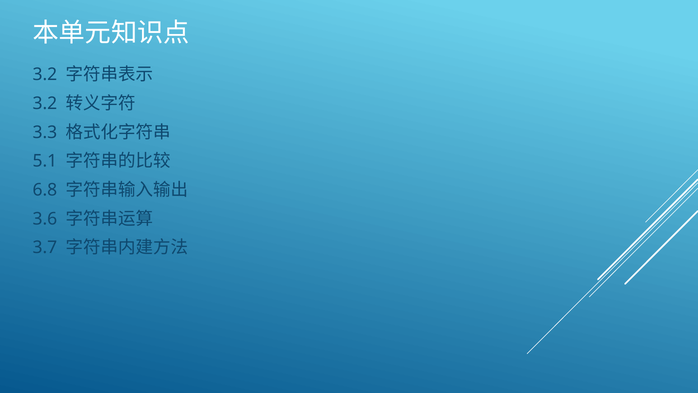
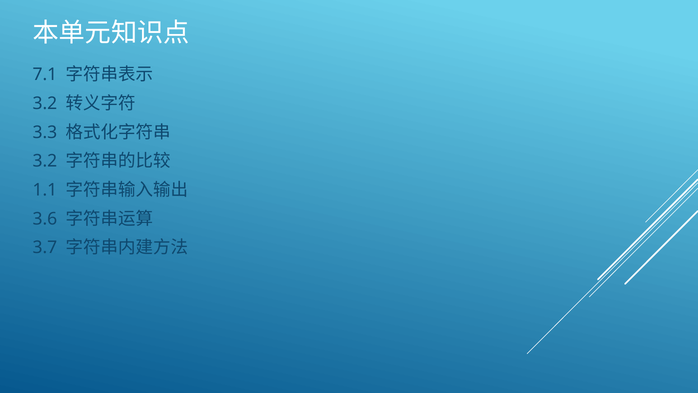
3.2: 3.2 -> 7.1 (45, 75)
5.1: 5.1 -> 3.2 (45, 161)
6.8: 6.8 -> 1.1 (45, 190)
